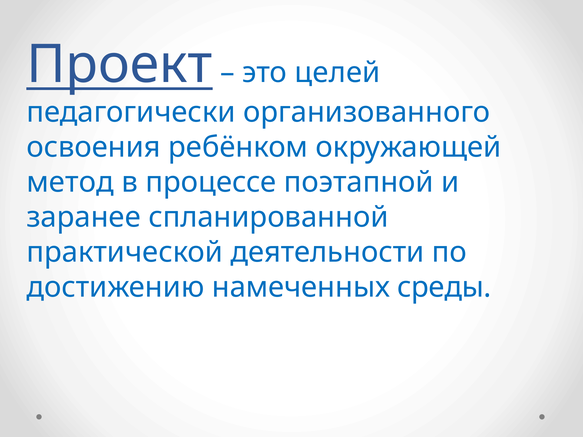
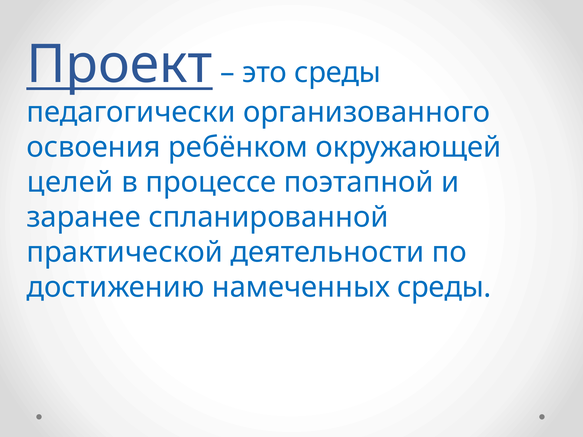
это целей: целей -> среды (338, 73)
метод: метод -> целей (70, 182)
